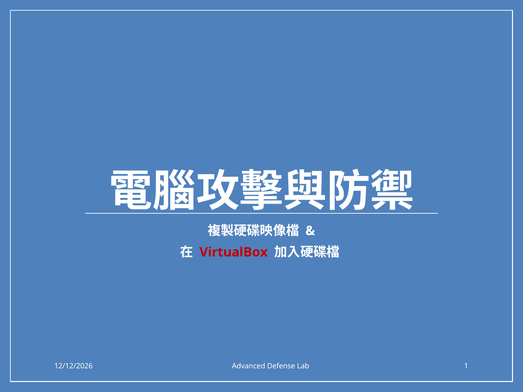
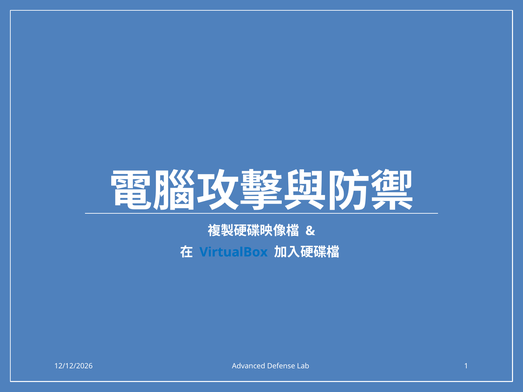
VirtualBox colour: red -> blue (234, 252)
